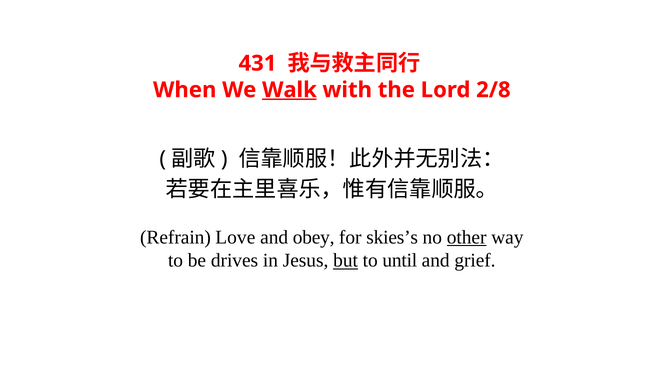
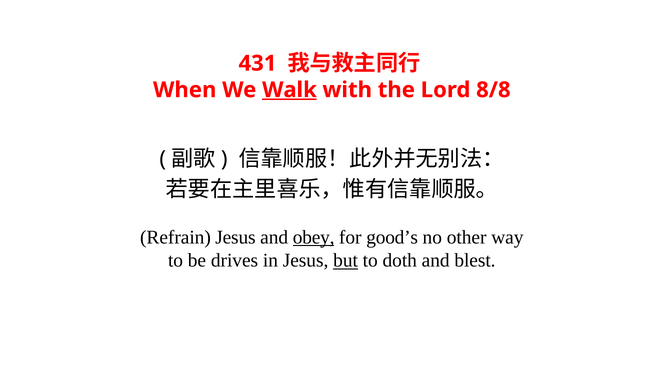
2/8: 2/8 -> 8/8 (493, 90)
Refrain Love: Love -> Jesus (235, 238)
obey underline: none -> present (314, 238)
skies’s: skies’s -> good’s (392, 238)
other underline: present -> none (467, 238)
until: until -> doth (400, 261)
grief: grief -> blest (475, 261)
